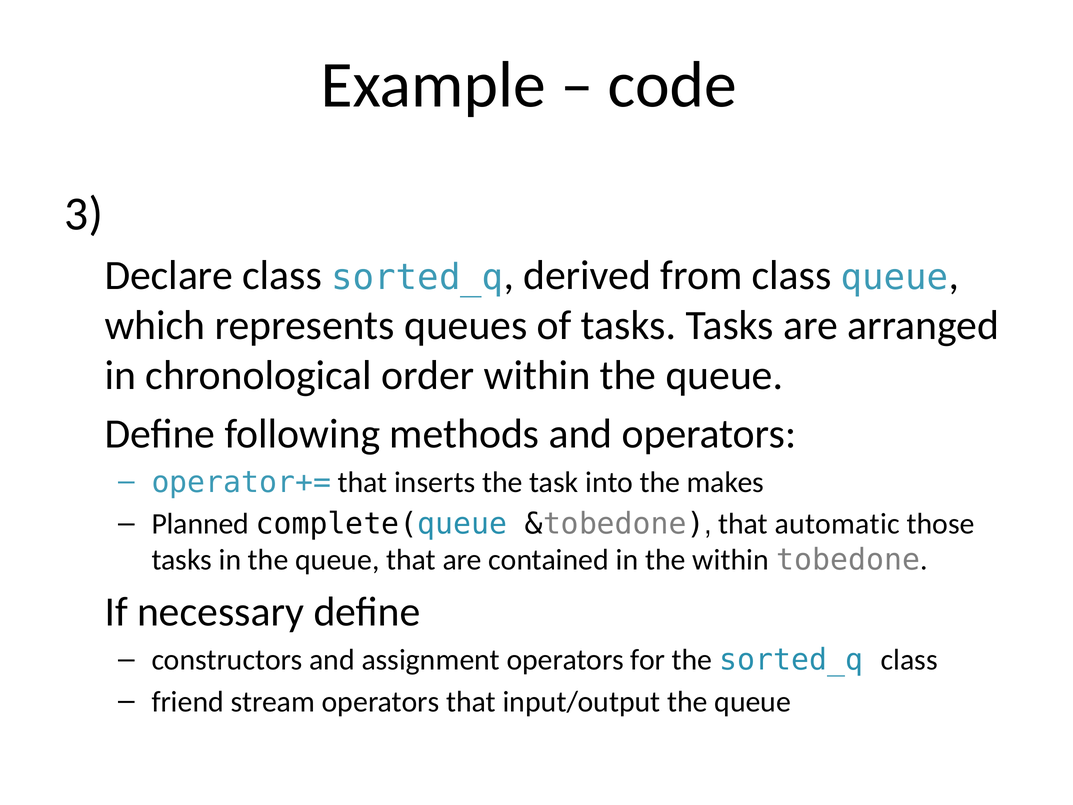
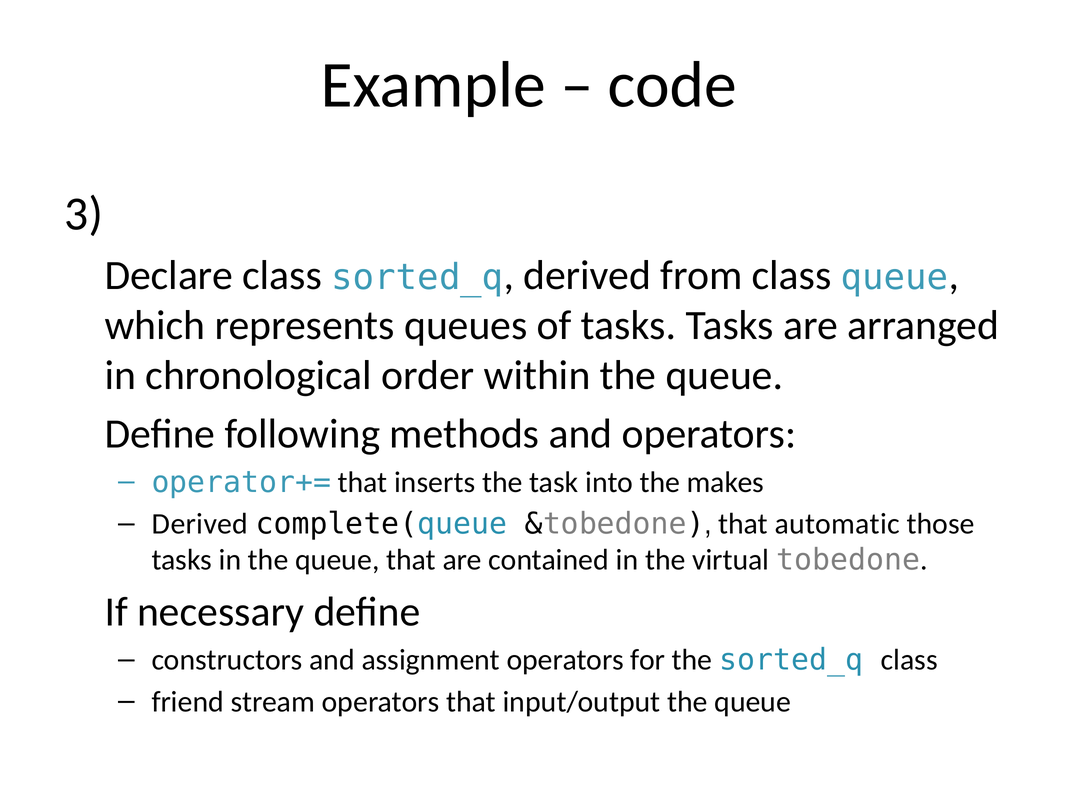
Planned: Planned -> Derived (200, 524)
the within: within -> virtual (731, 560)
